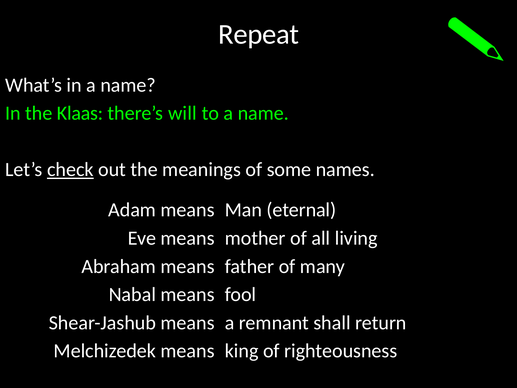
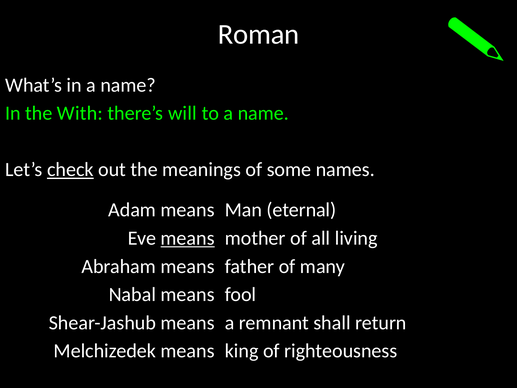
Repeat: Repeat -> Roman (259, 34)
Klaas: Klaas -> With (80, 113)
means underline: none -> present (188, 238)
